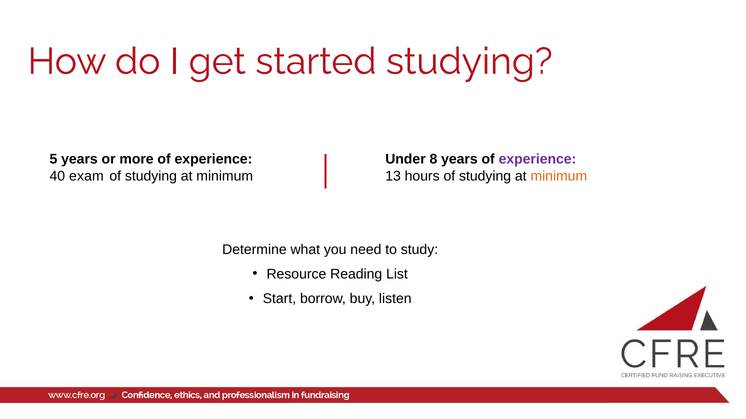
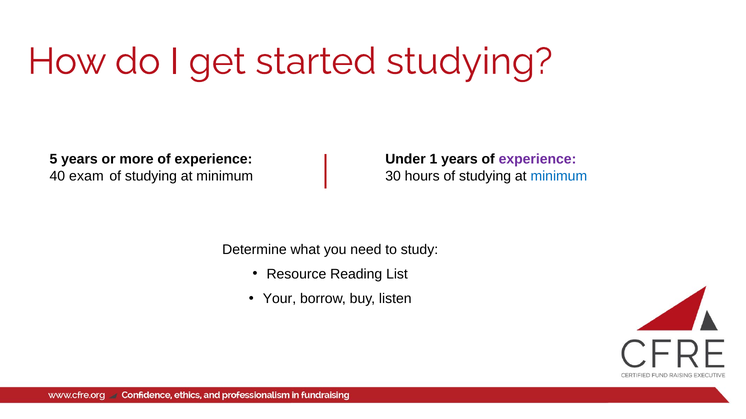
8: 8 -> 1 (433, 160)
13: 13 -> 30 (393, 176)
minimum colour: orange -> blue (559, 176)
Start: Start -> Your (279, 299)
